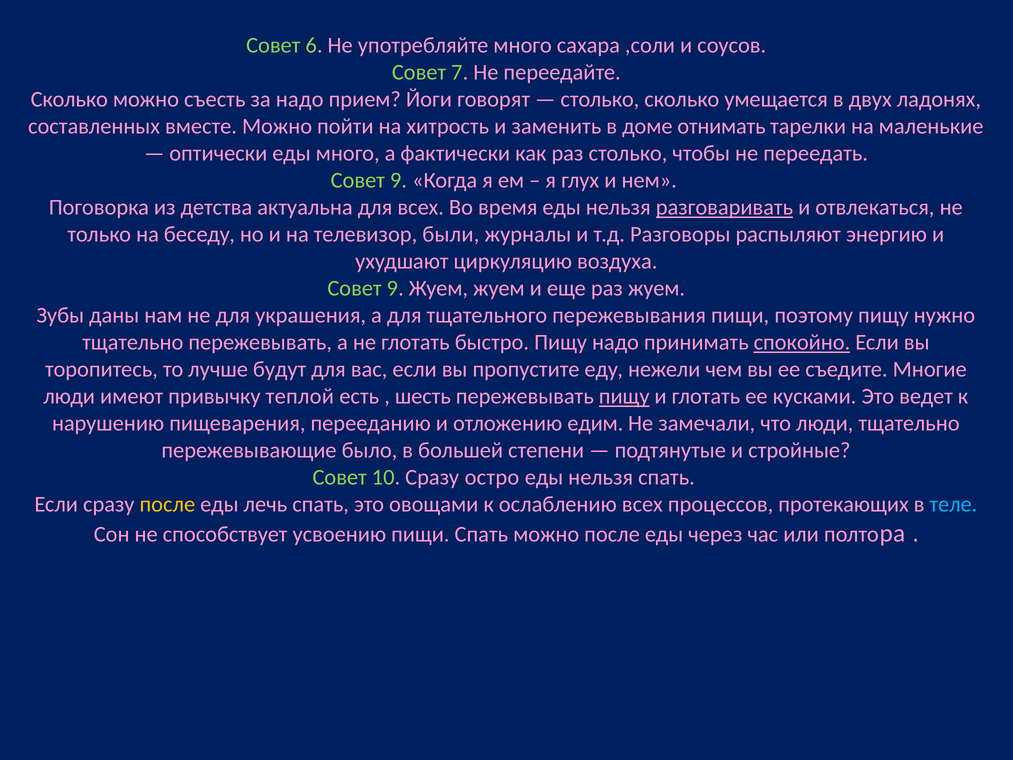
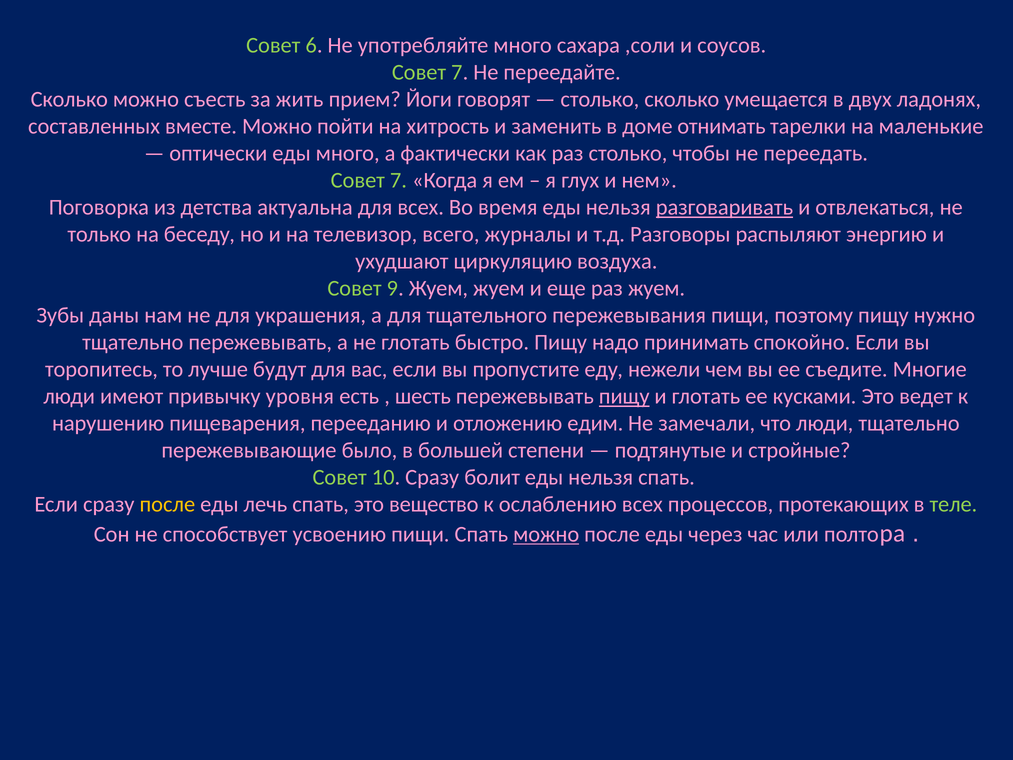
за надо: надо -> жить (300, 99)
9: 9 -> 7 (398, 180)
были: были -> всего (451, 234)
спокойно underline: present -> none (802, 342)
теплой: теплой -> уровня (300, 396)
остро: остро -> болит (492, 477)
овощами: овощами -> вещество (434, 504)
теле colour: light blue -> light green (953, 504)
можно underline: none -> present (546, 534)
